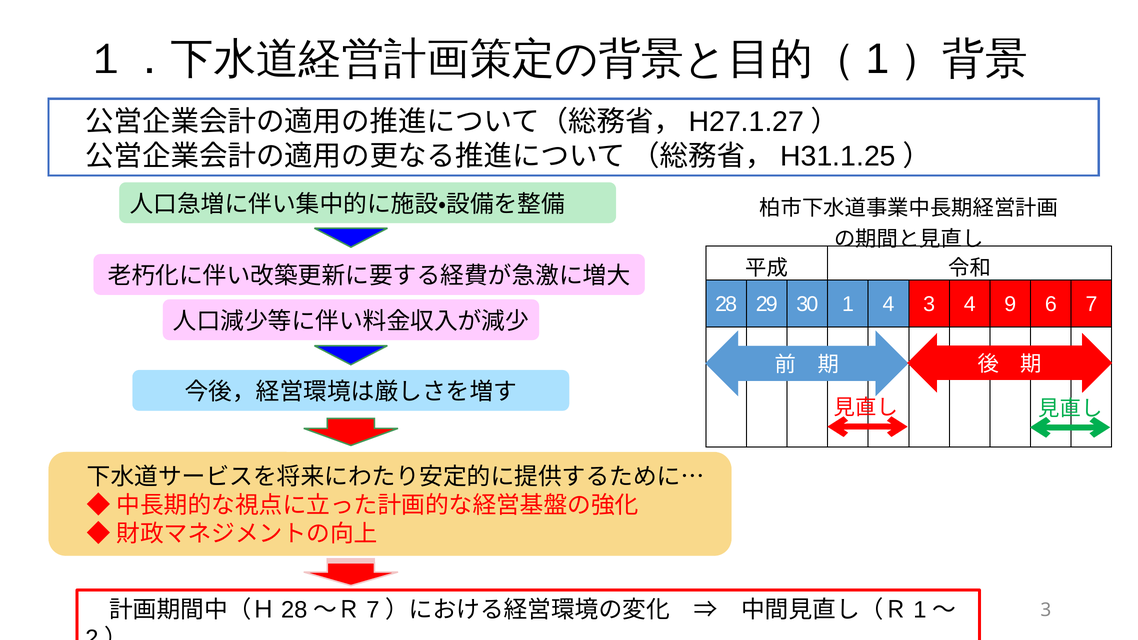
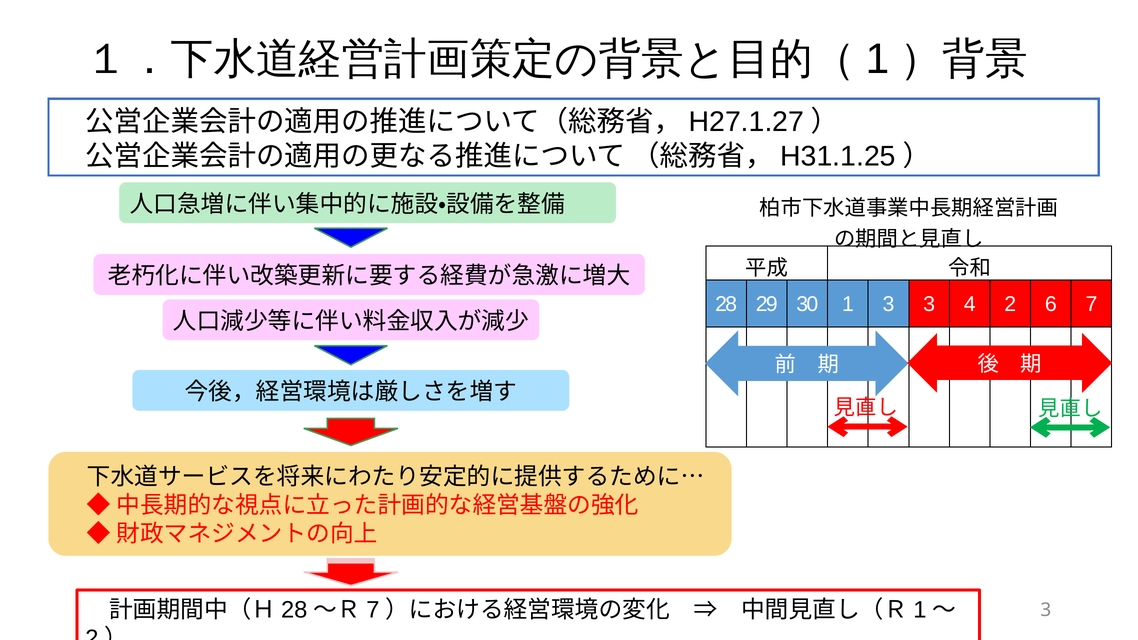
1 4: 4 -> 3 (889, 304)
9: 9 -> 2 (1010, 304)
